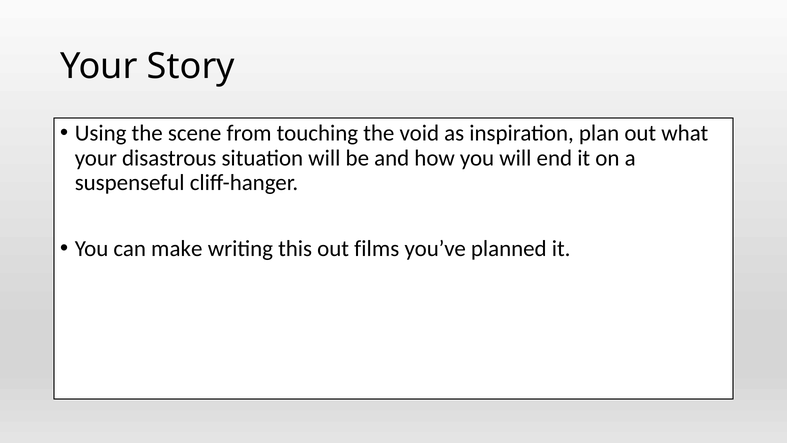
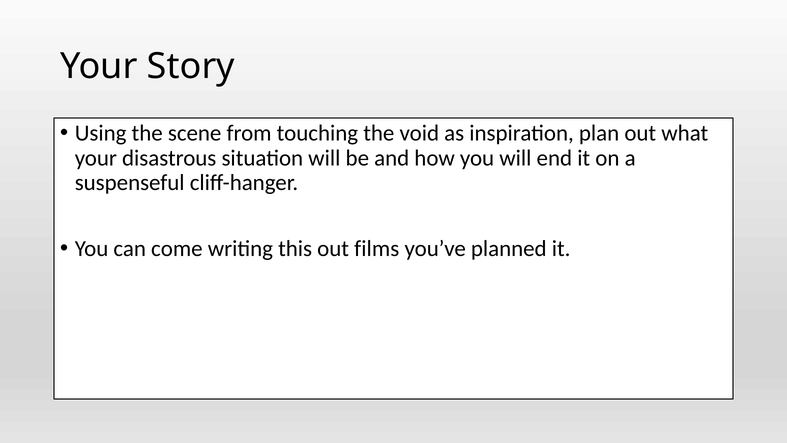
make: make -> come (177, 249)
